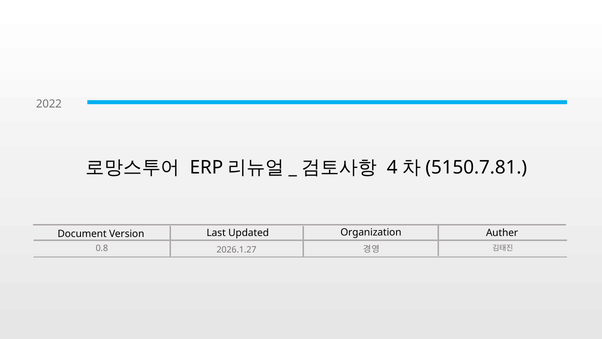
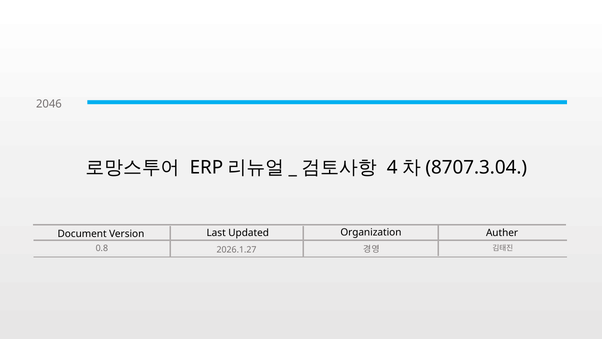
2022: 2022 -> 2046 (49, 104)
5150.7.81: 5150.7.81 -> 8707.3.04 (476, 168)
